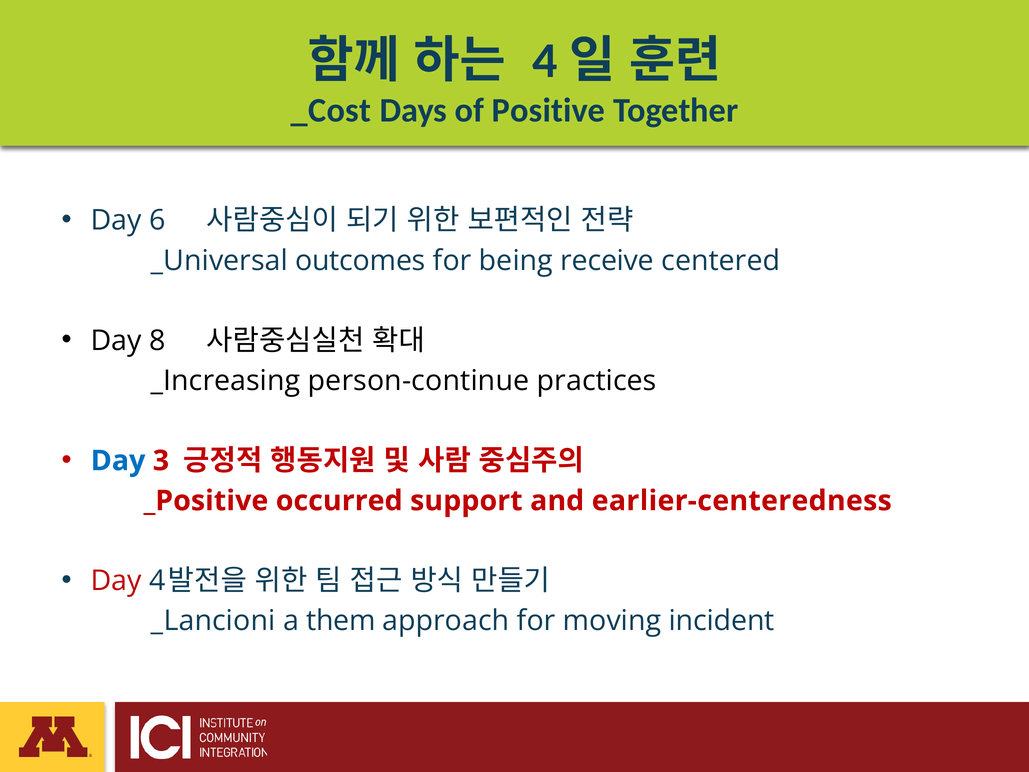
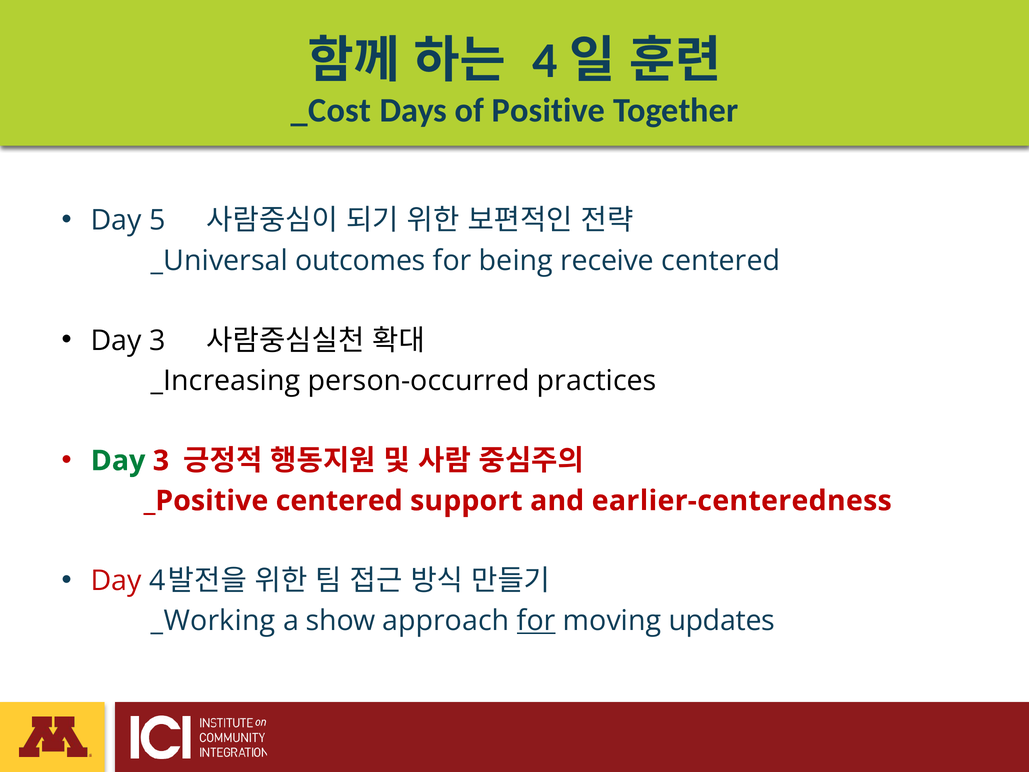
6: 6 -> 5 (157, 220)
8: 8 -> 3 (157, 341)
person-continue: person-continue -> person-occurred (419, 381)
Day colour: blue -> green (118, 461)
_Positive occurred: occurred -> centered (339, 501)
_Lancioni: _Lancioni -> _Working (213, 621)
them: them -> show (341, 621)
for underline: none -> present (536, 621)
incident: incident -> updates (722, 621)
